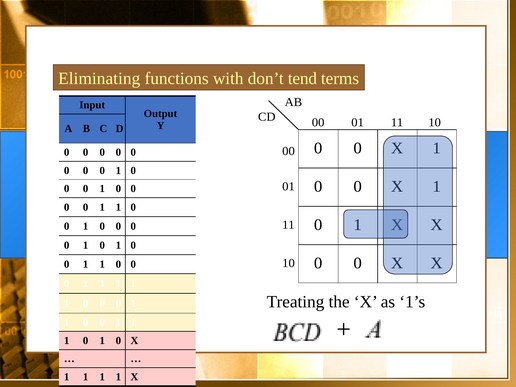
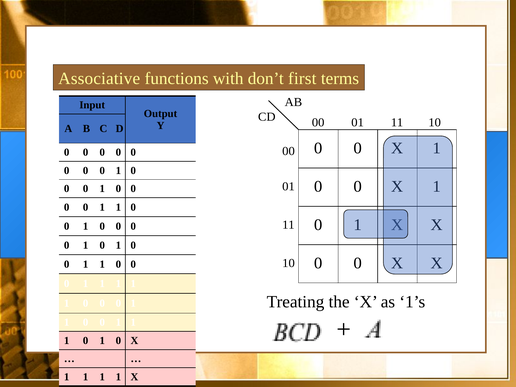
Eliminating: Eliminating -> Associative (99, 79)
tend: tend -> first (302, 79)
